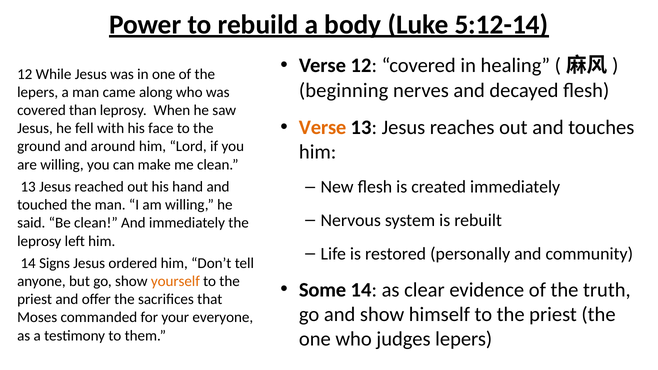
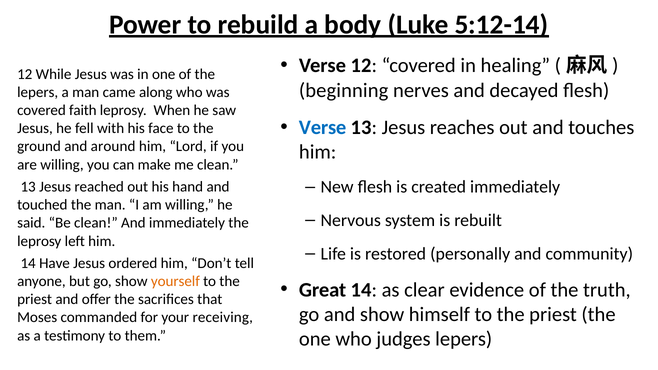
than: than -> faith (83, 110)
Verse colour: orange -> blue (323, 128)
Signs: Signs -> Have (54, 263)
Some: Some -> Great (323, 290)
everyone: everyone -> receiving (223, 318)
